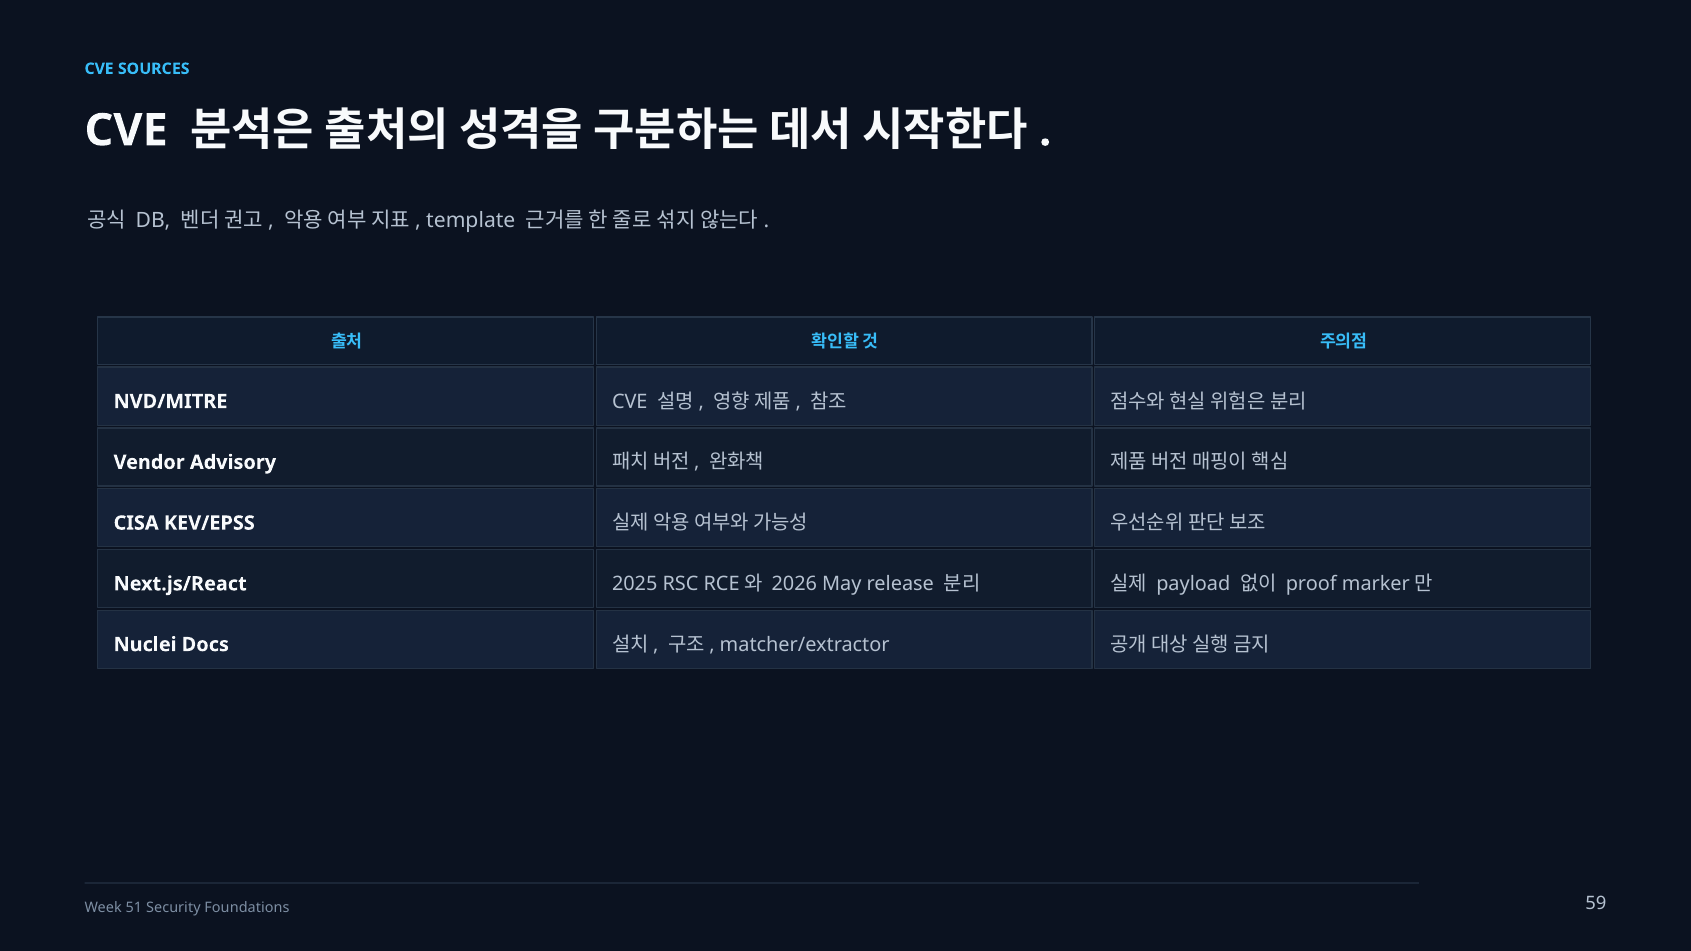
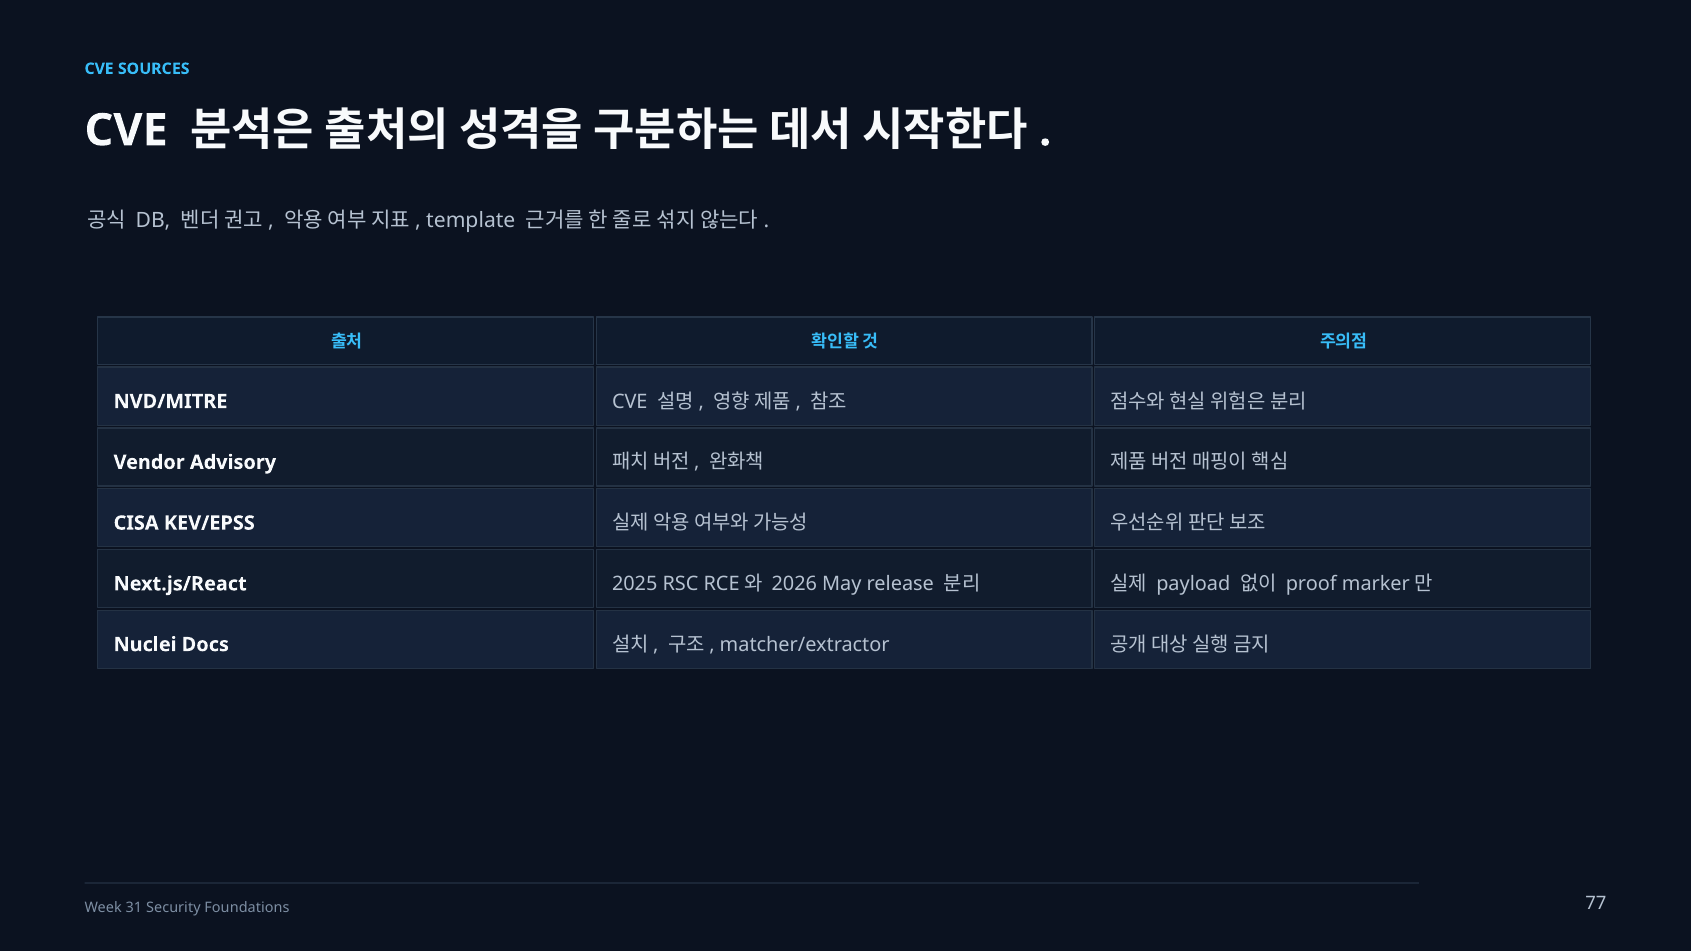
51: 51 -> 31 (134, 908)
59: 59 -> 77 (1596, 904)
